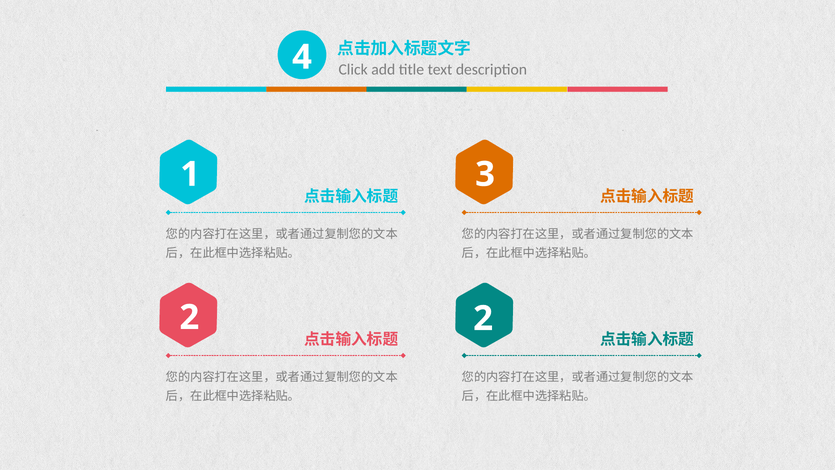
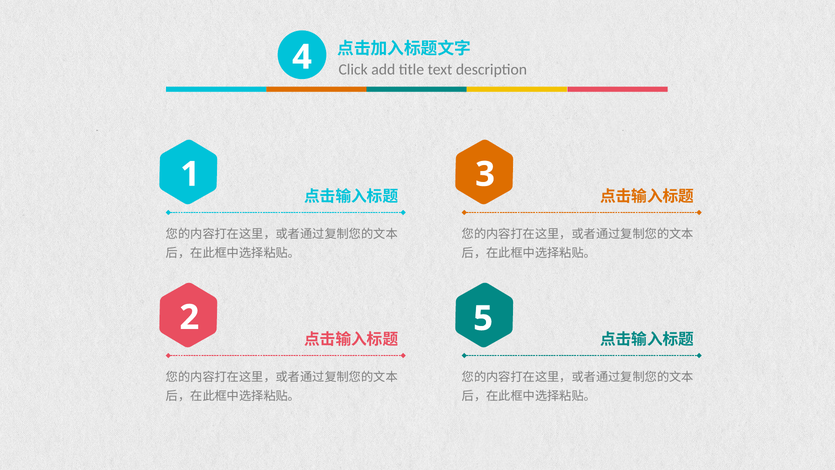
2 2: 2 -> 5 (483, 318)
